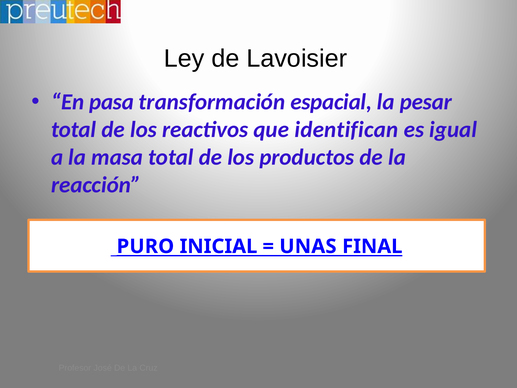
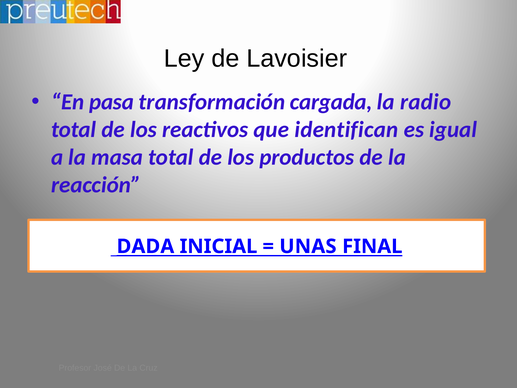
espacial: espacial -> cargada (331, 102)
pesar: pesar -> radio (426, 102)
PURO: PURO -> DADA (145, 246)
